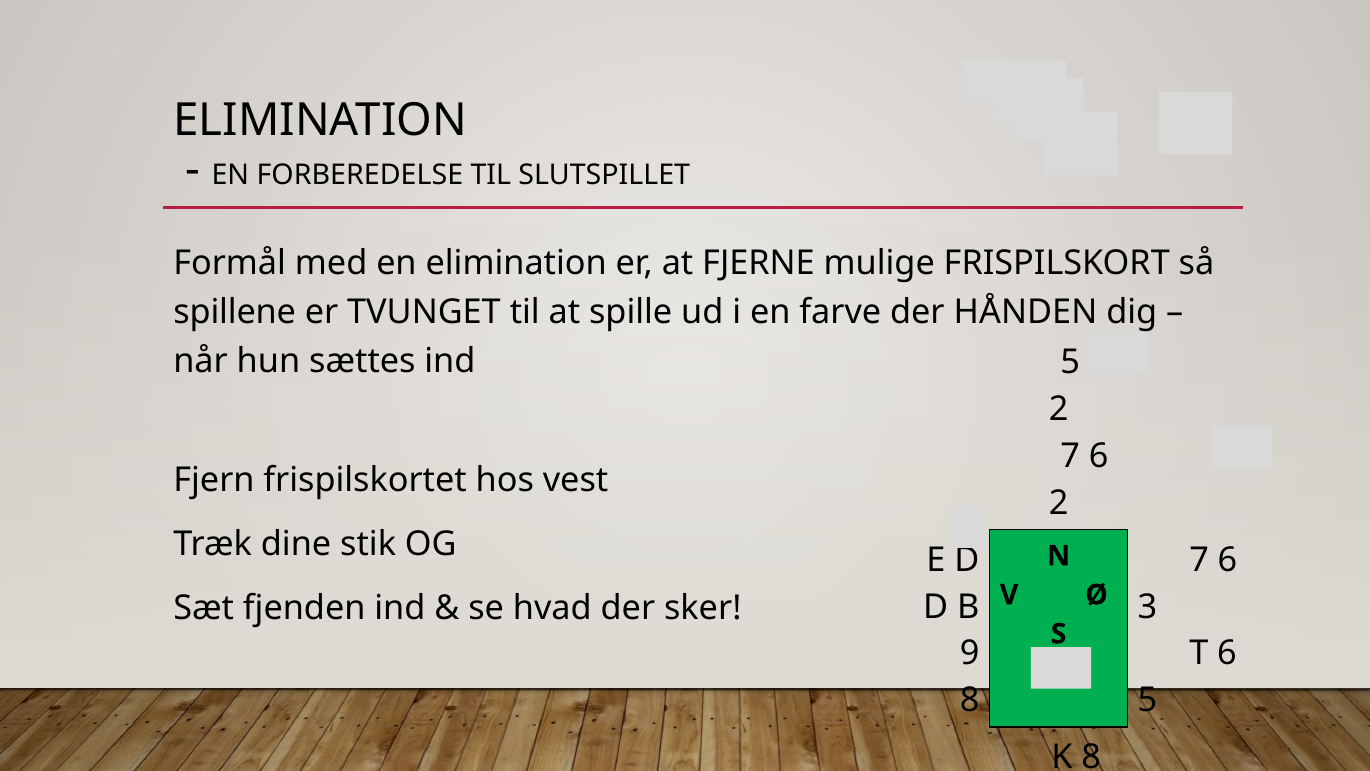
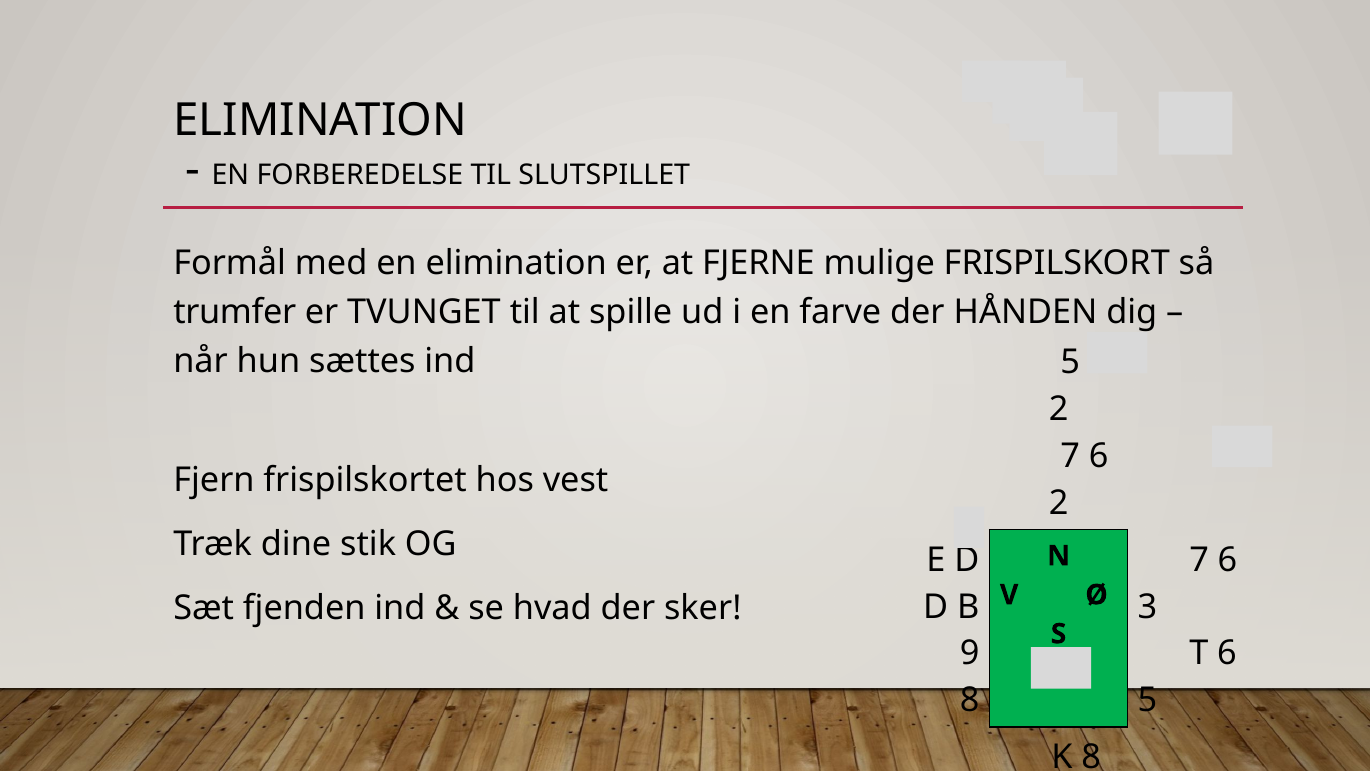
spillene: spillene -> trumfer (235, 312)
